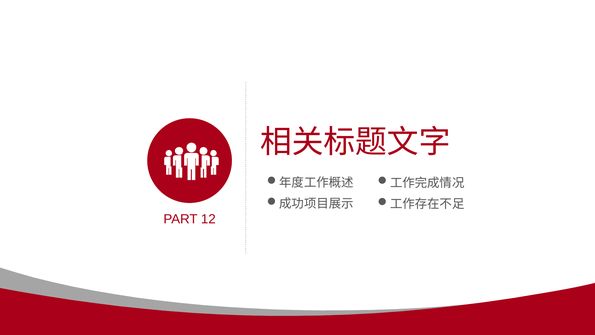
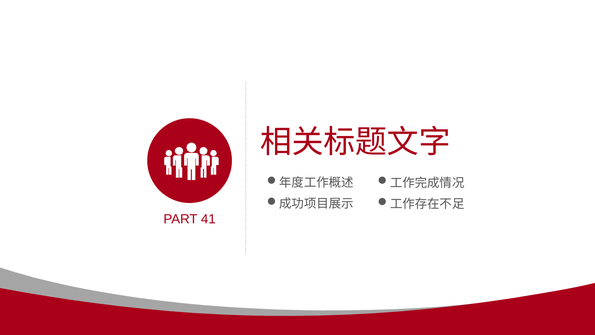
12: 12 -> 41 (208, 219)
